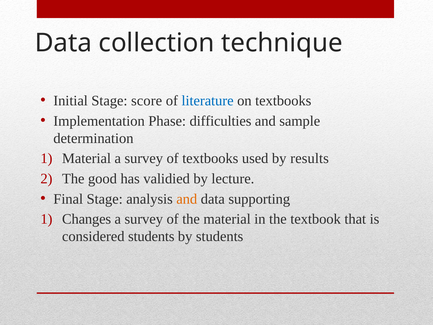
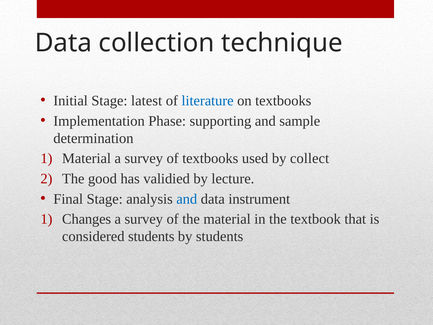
score: score -> latest (147, 101)
difficulties: difficulties -> supporting (220, 121)
results: results -> collect (310, 158)
and colour: orange -> blue (187, 199)
supporting: supporting -> instrument (259, 199)
